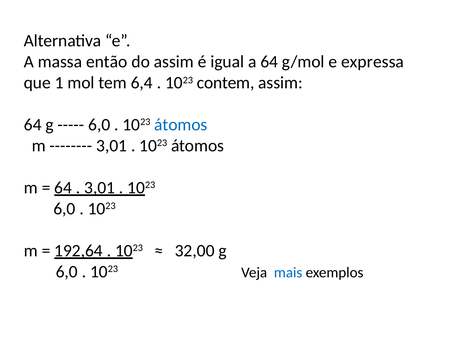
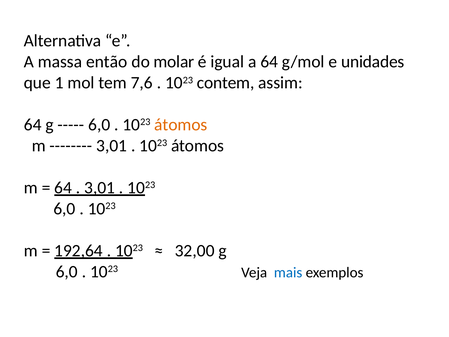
do assim: assim -> molar (174, 62)
expressa: expressa -> unidades (373, 62)
6,4: 6,4 -> 7,6 (142, 83)
átomos colour: blue -> orange (181, 125)
